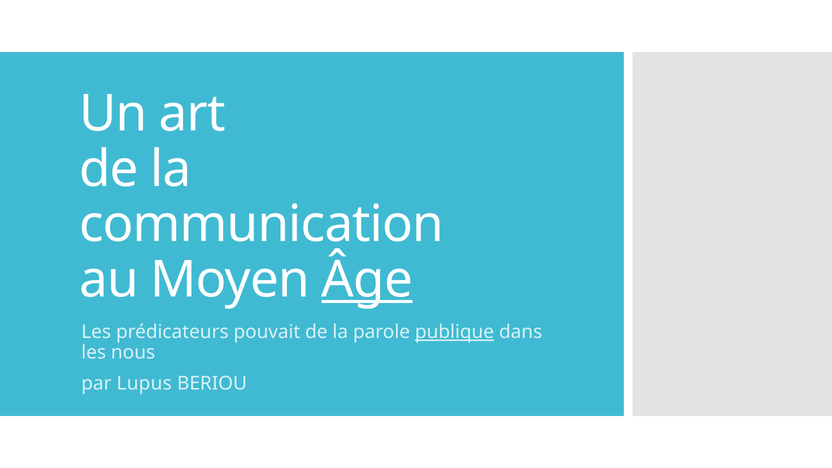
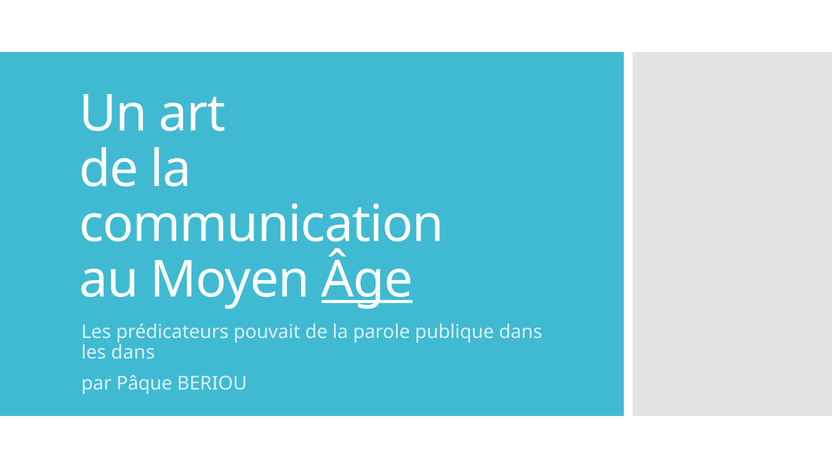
publique underline: present -> none (455, 332)
les nous: nous -> dans (133, 353)
Lupus: Lupus -> Pâque (144, 384)
